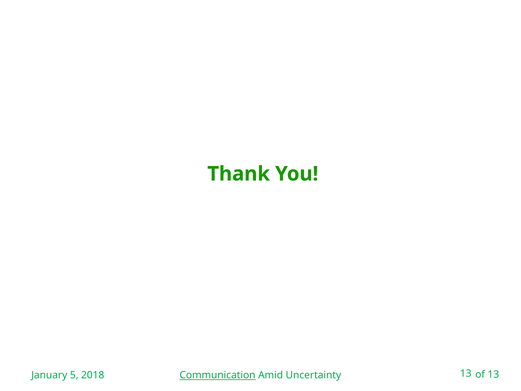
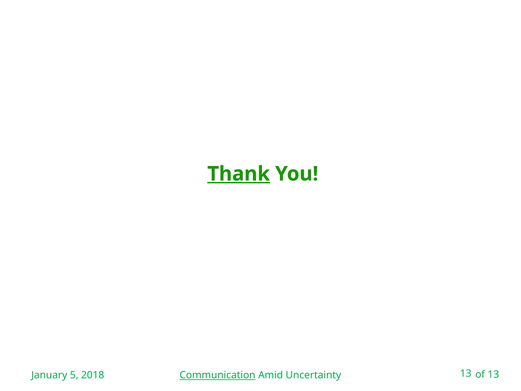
Thank underline: none -> present (239, 174)
